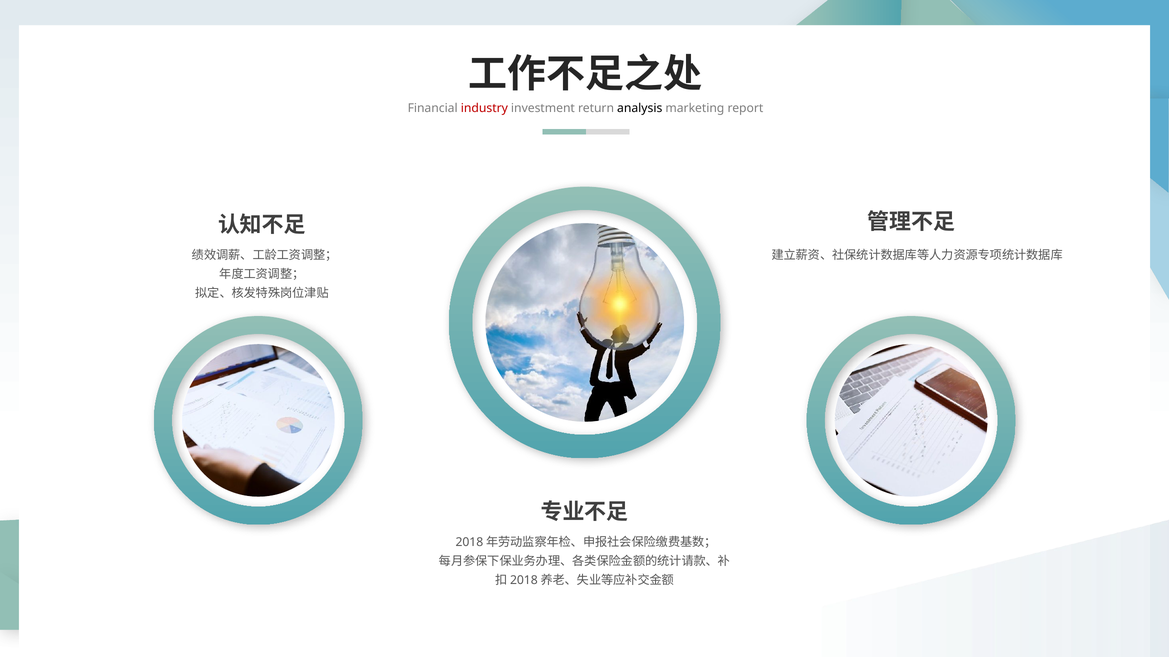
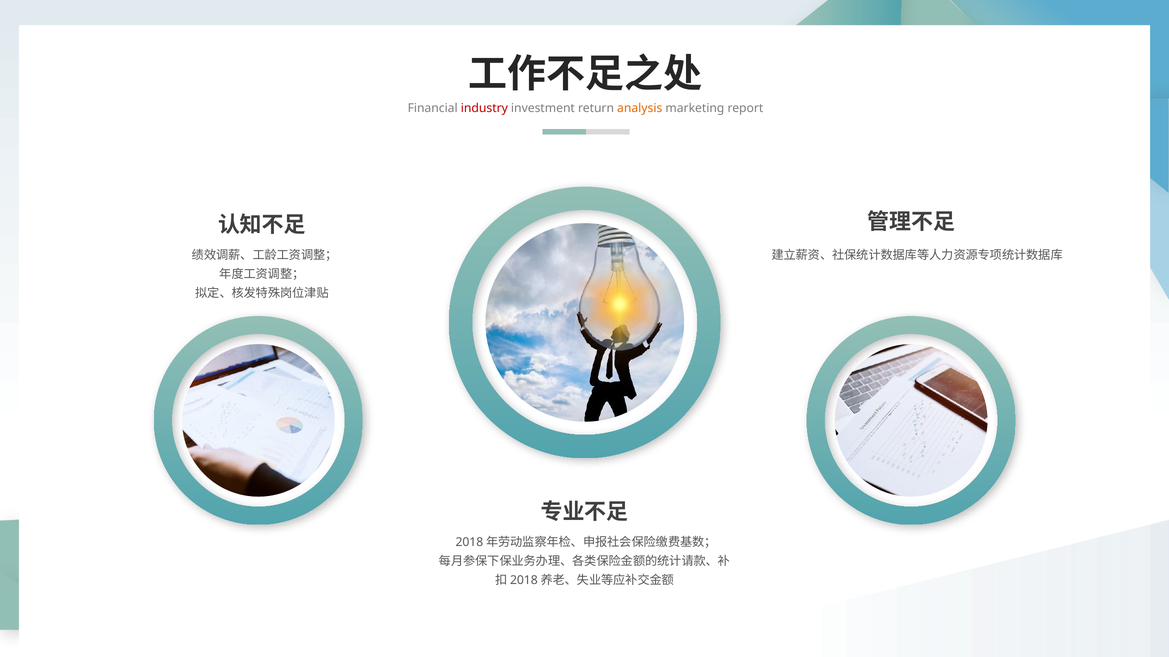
analysis colour: black -> orange (640, 108)
